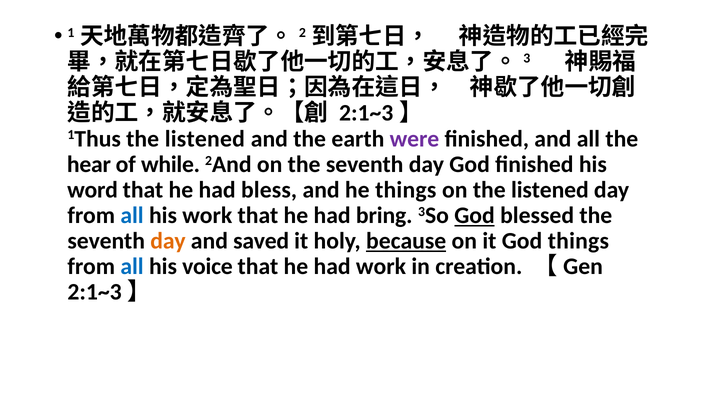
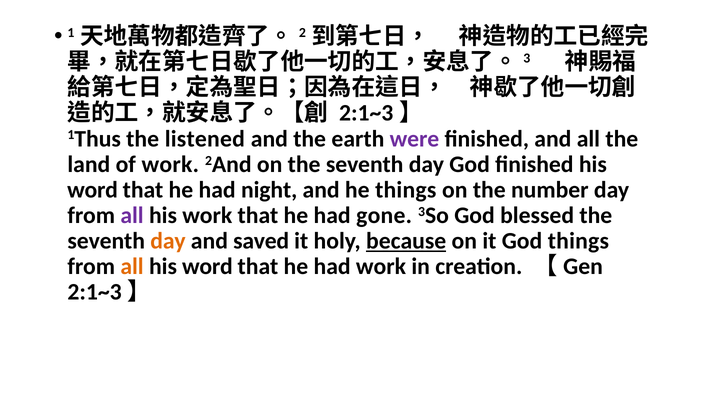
hear: hear -> land (89, 164)
of while: while -> work (170, 164)
bless: bless -> night (269, 190)
on the listened: listened -> number (550, 190)
all colour: blue -> purple (132, 216)
bring: bring -> gone (384, 216)
God underline: present -> none (475, 216)
all colour: blue -> orange (132, 267)
voice: voice -> word (207, 267)
